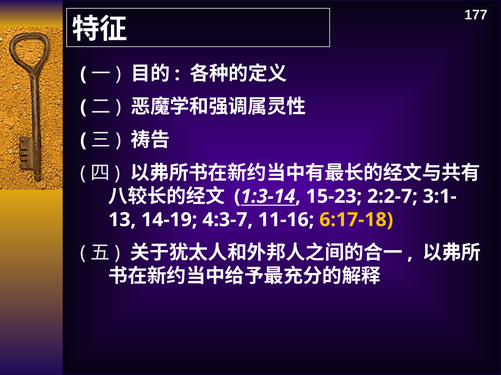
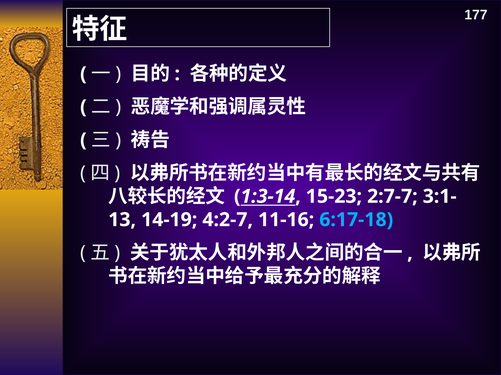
2:2-7: 2:2-7 -> 2:7-7 (392, 197)
4:3-7: 4:3-7 -> 4:2-7 (228, 220)
6:17-18 colour: yellow -> light blue (356, 220)
